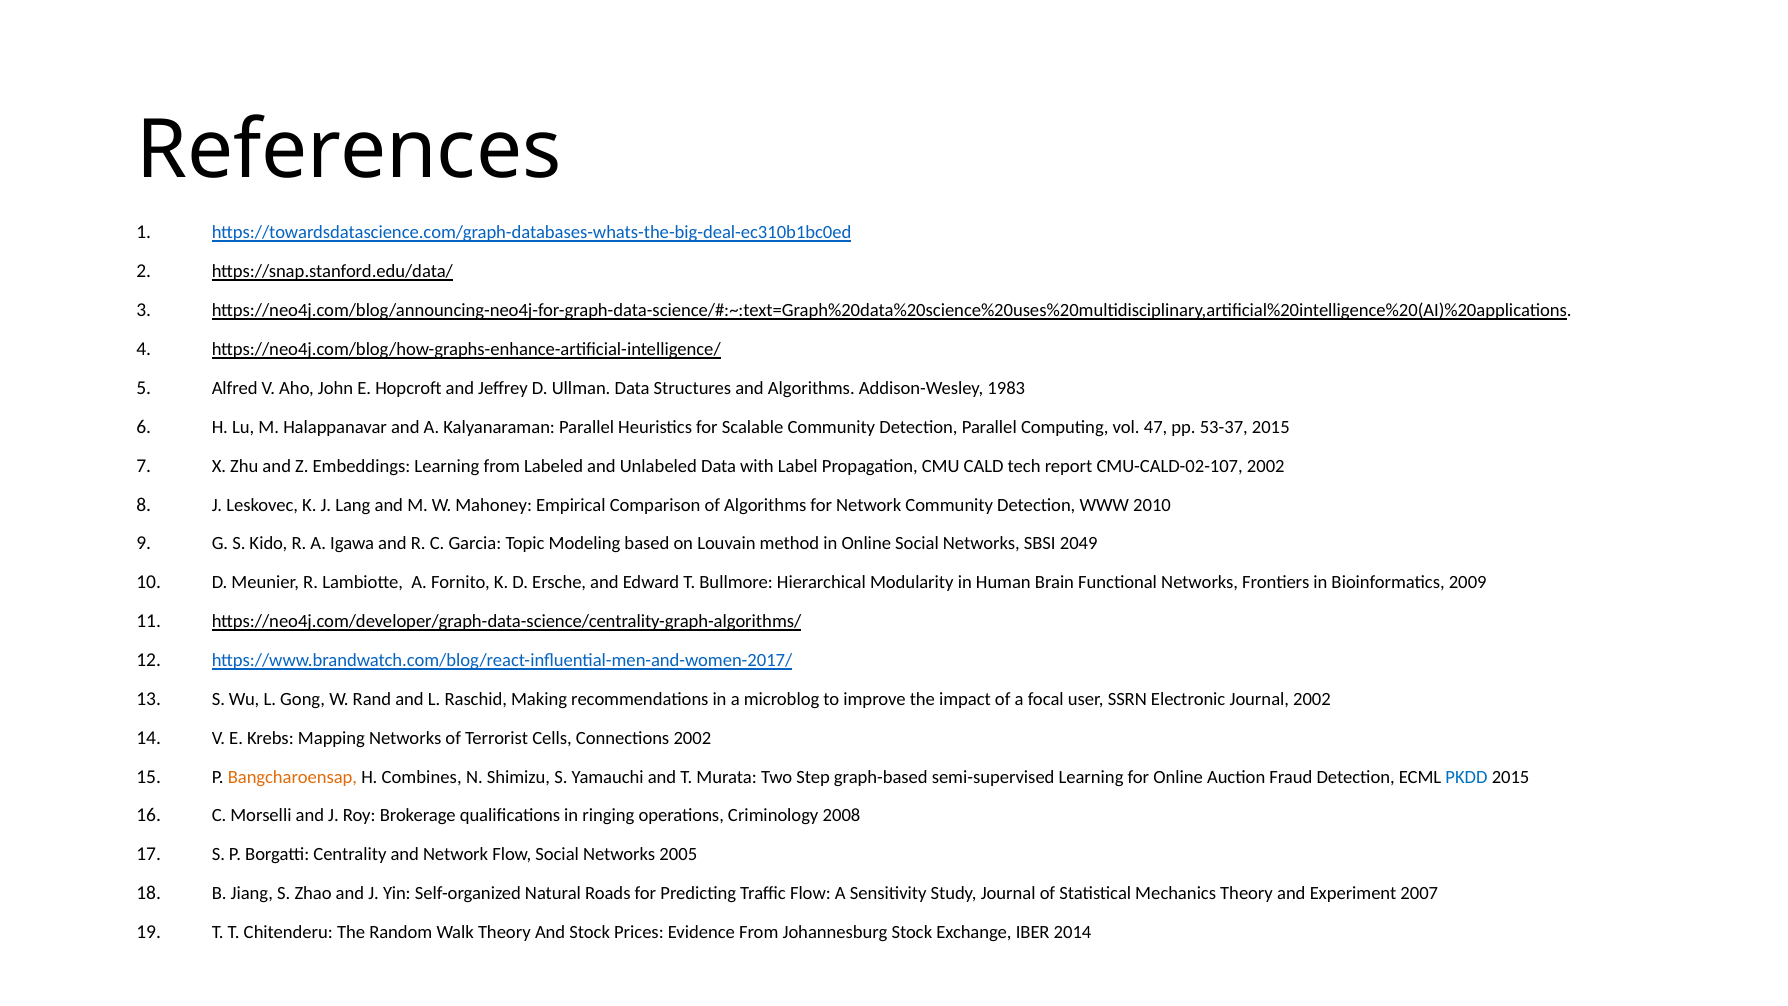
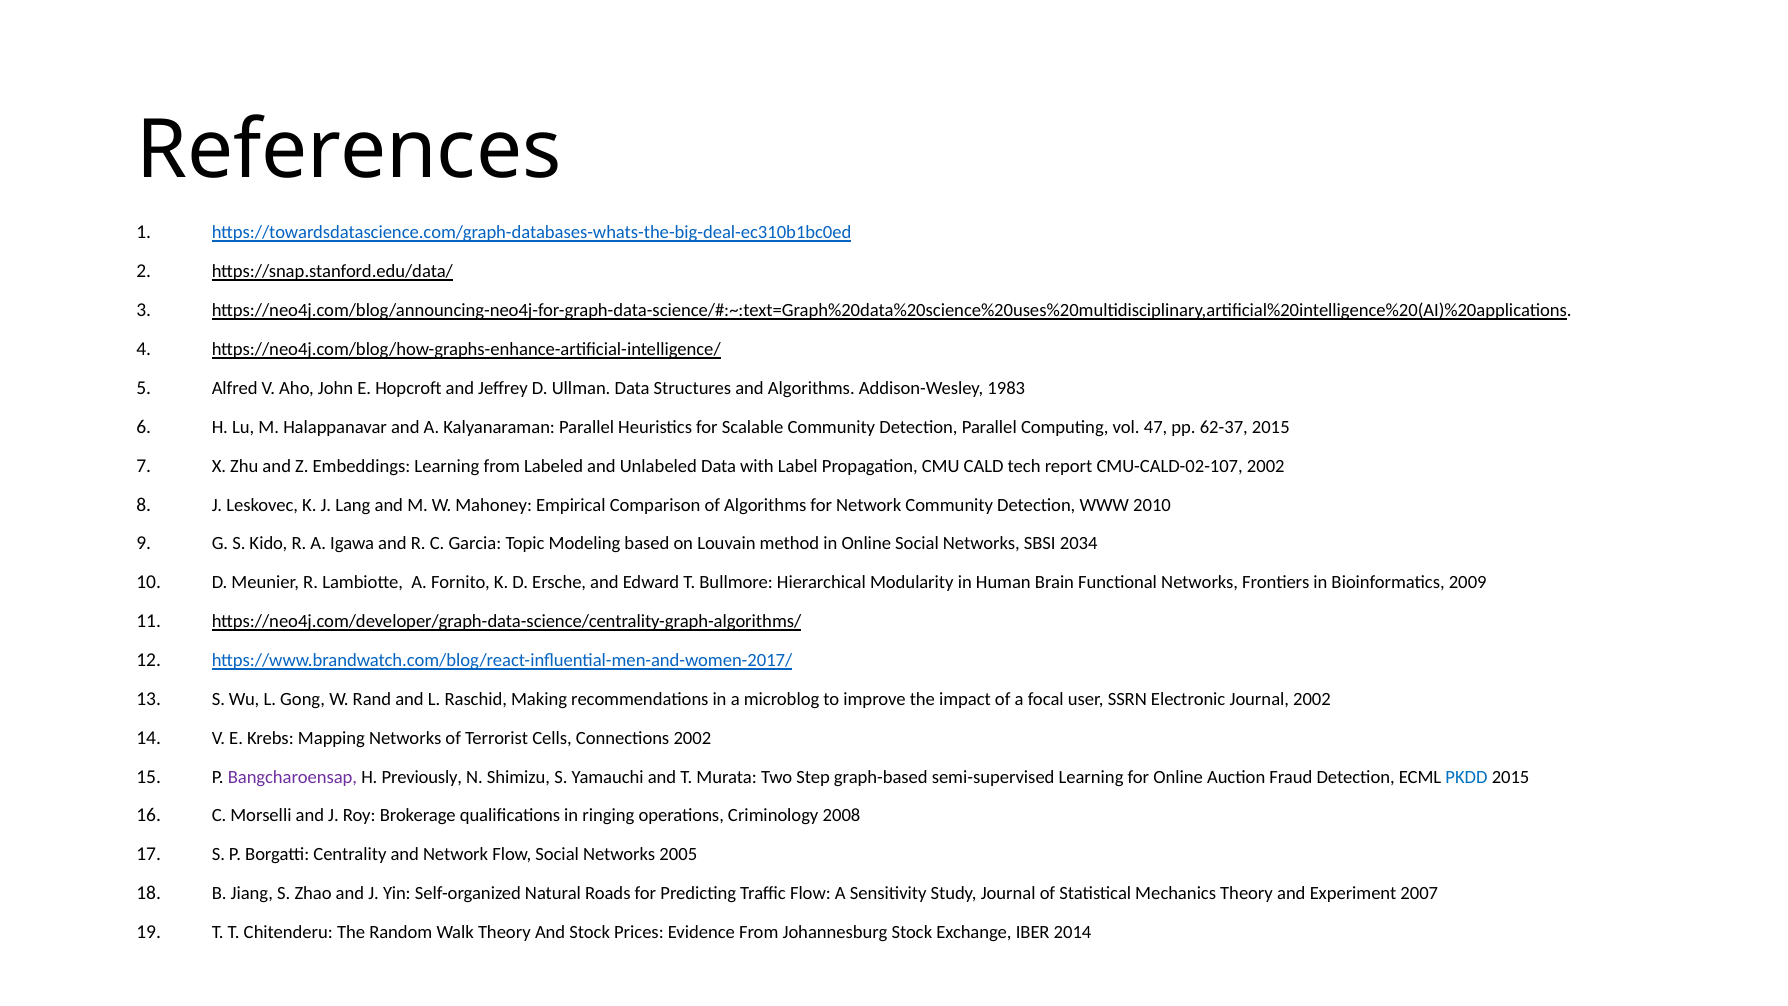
53-37: 53-37 -> 62-37 (1224, 427)
2049: 2049 -> 2034 (1079, 544)
Bangcharoensap colour: orange -> purple (292, 777)
Combines: Combines -> Previously (422, 777)
